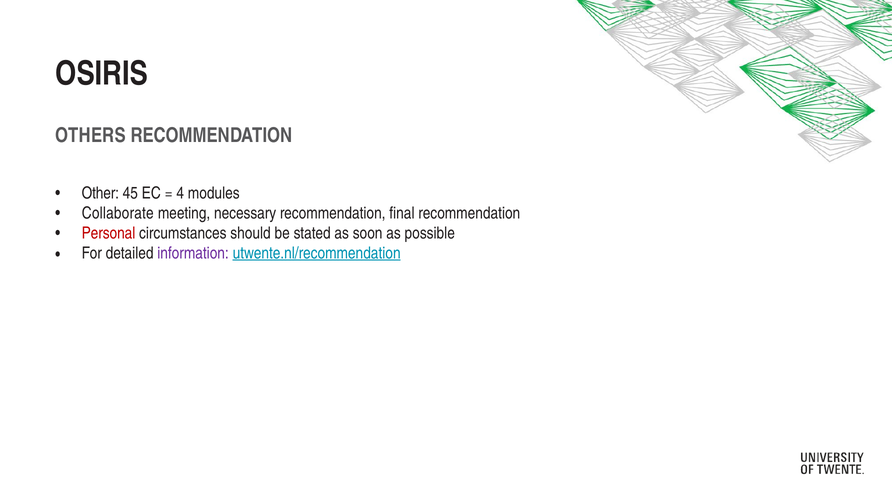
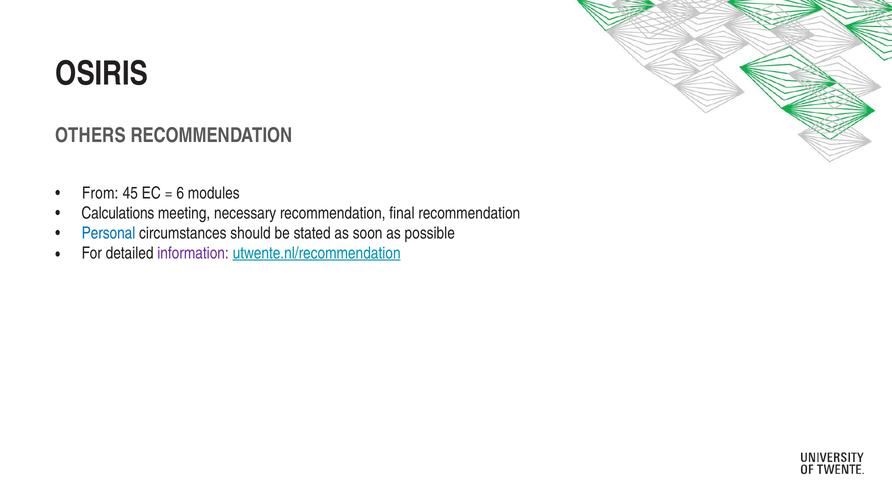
Other: Other -> From (100, 193)
4: 4 -> 6 (180, 193)
Collaborate: Collaborate -> Calculations (118, 213)
Personal colour: red -> blue (109, 233)
